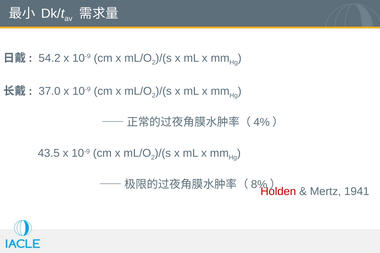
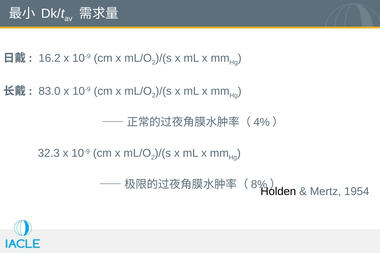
54.2: 54.2 -> 16.2 (50, 58)
37.0: 37.0 -> 83.0 (50, 91)
43.5: 43.5 -> 32.3 (49, 153)
Holden colour: red -> black (278, 192)
1941: 1941 -> 1954 (357, 192)
